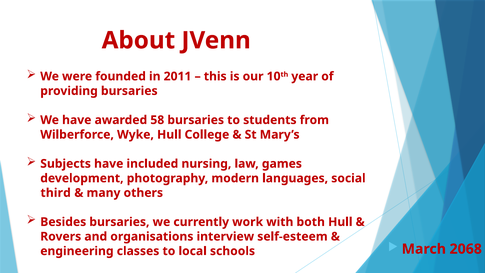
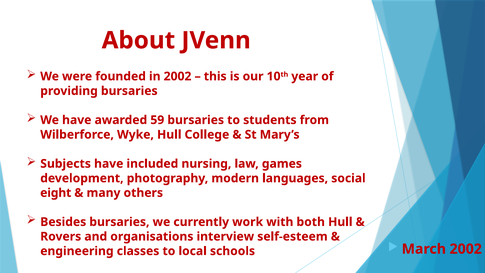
in 2011: 2011 -> 2002 (178, 76)
58: 58 -> 59 (157, 120)
third: third -> eight (56, 193)
March 2068: 2068 -> 2002 (466, 249)
